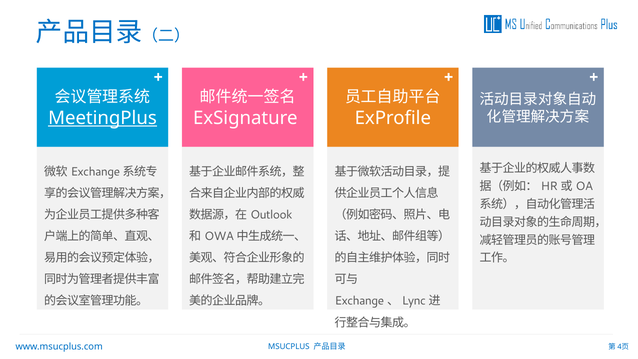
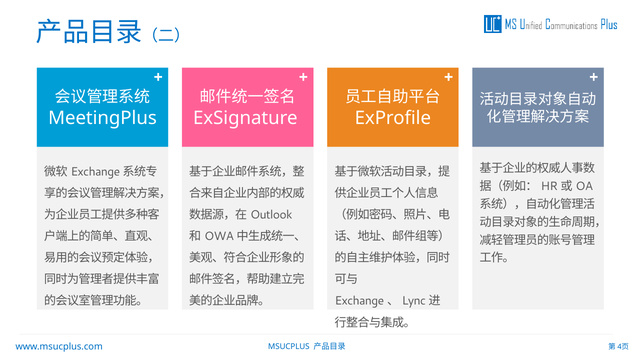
MeetingPlus underline: present -> none (102, 118)
